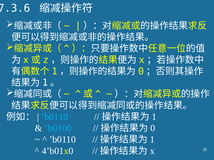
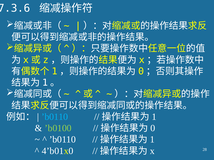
’b0100 colour: light blue -> light green (58, 129)
